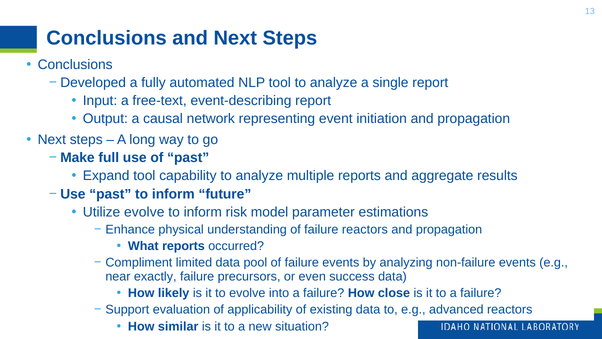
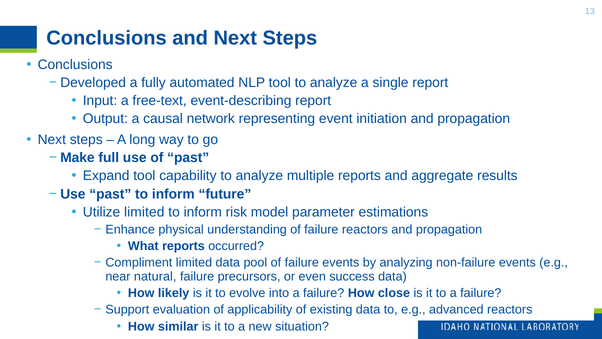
Utilize evolve: evolve -> limited (144, 212)
exactly: exactly -> natural (155, 276)
